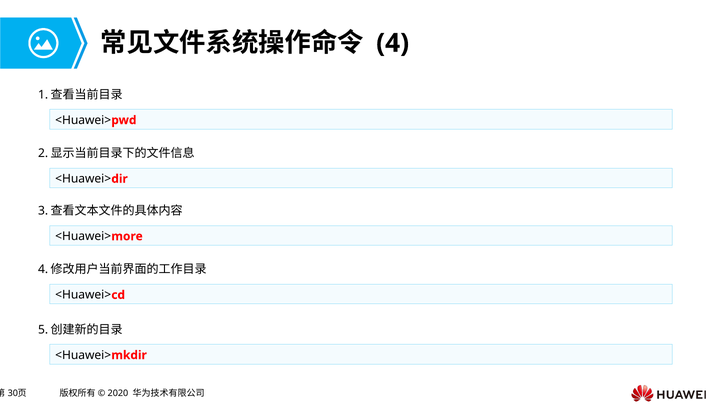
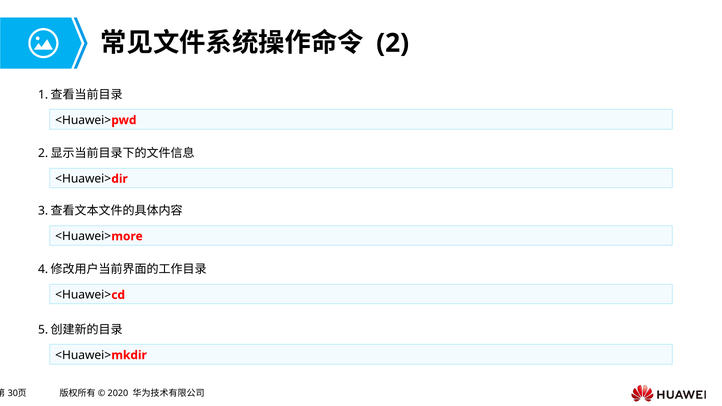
4: 4 -> 2 (393, 43)
